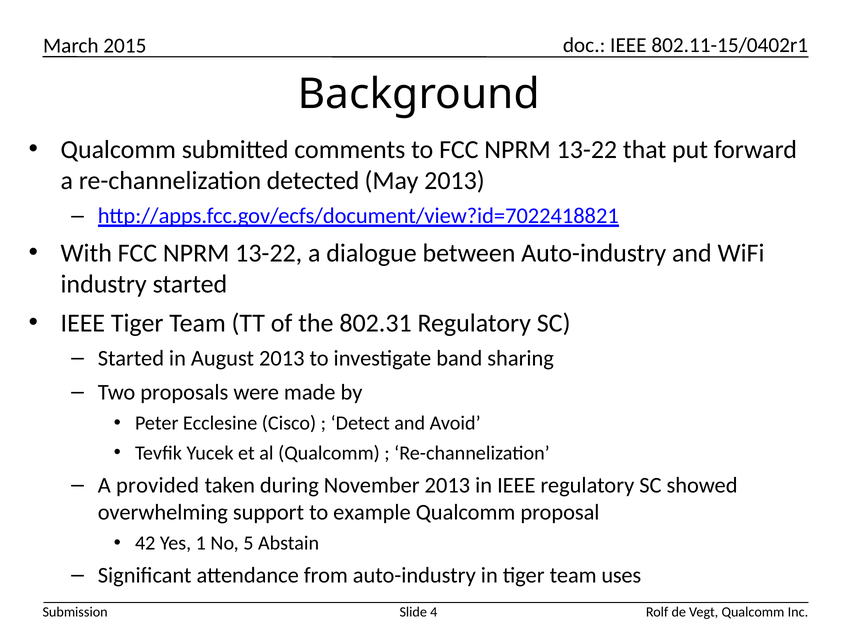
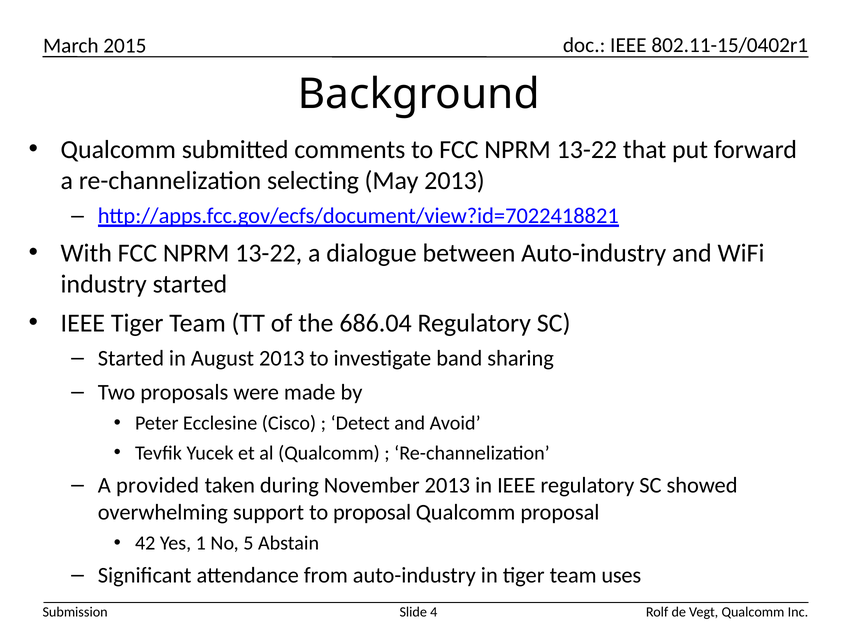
detected: detected -> selecting (313, 181)
802.31: 802.31 -> 686.04 (376, 323)
to example: example -> proposal (372, 512)
